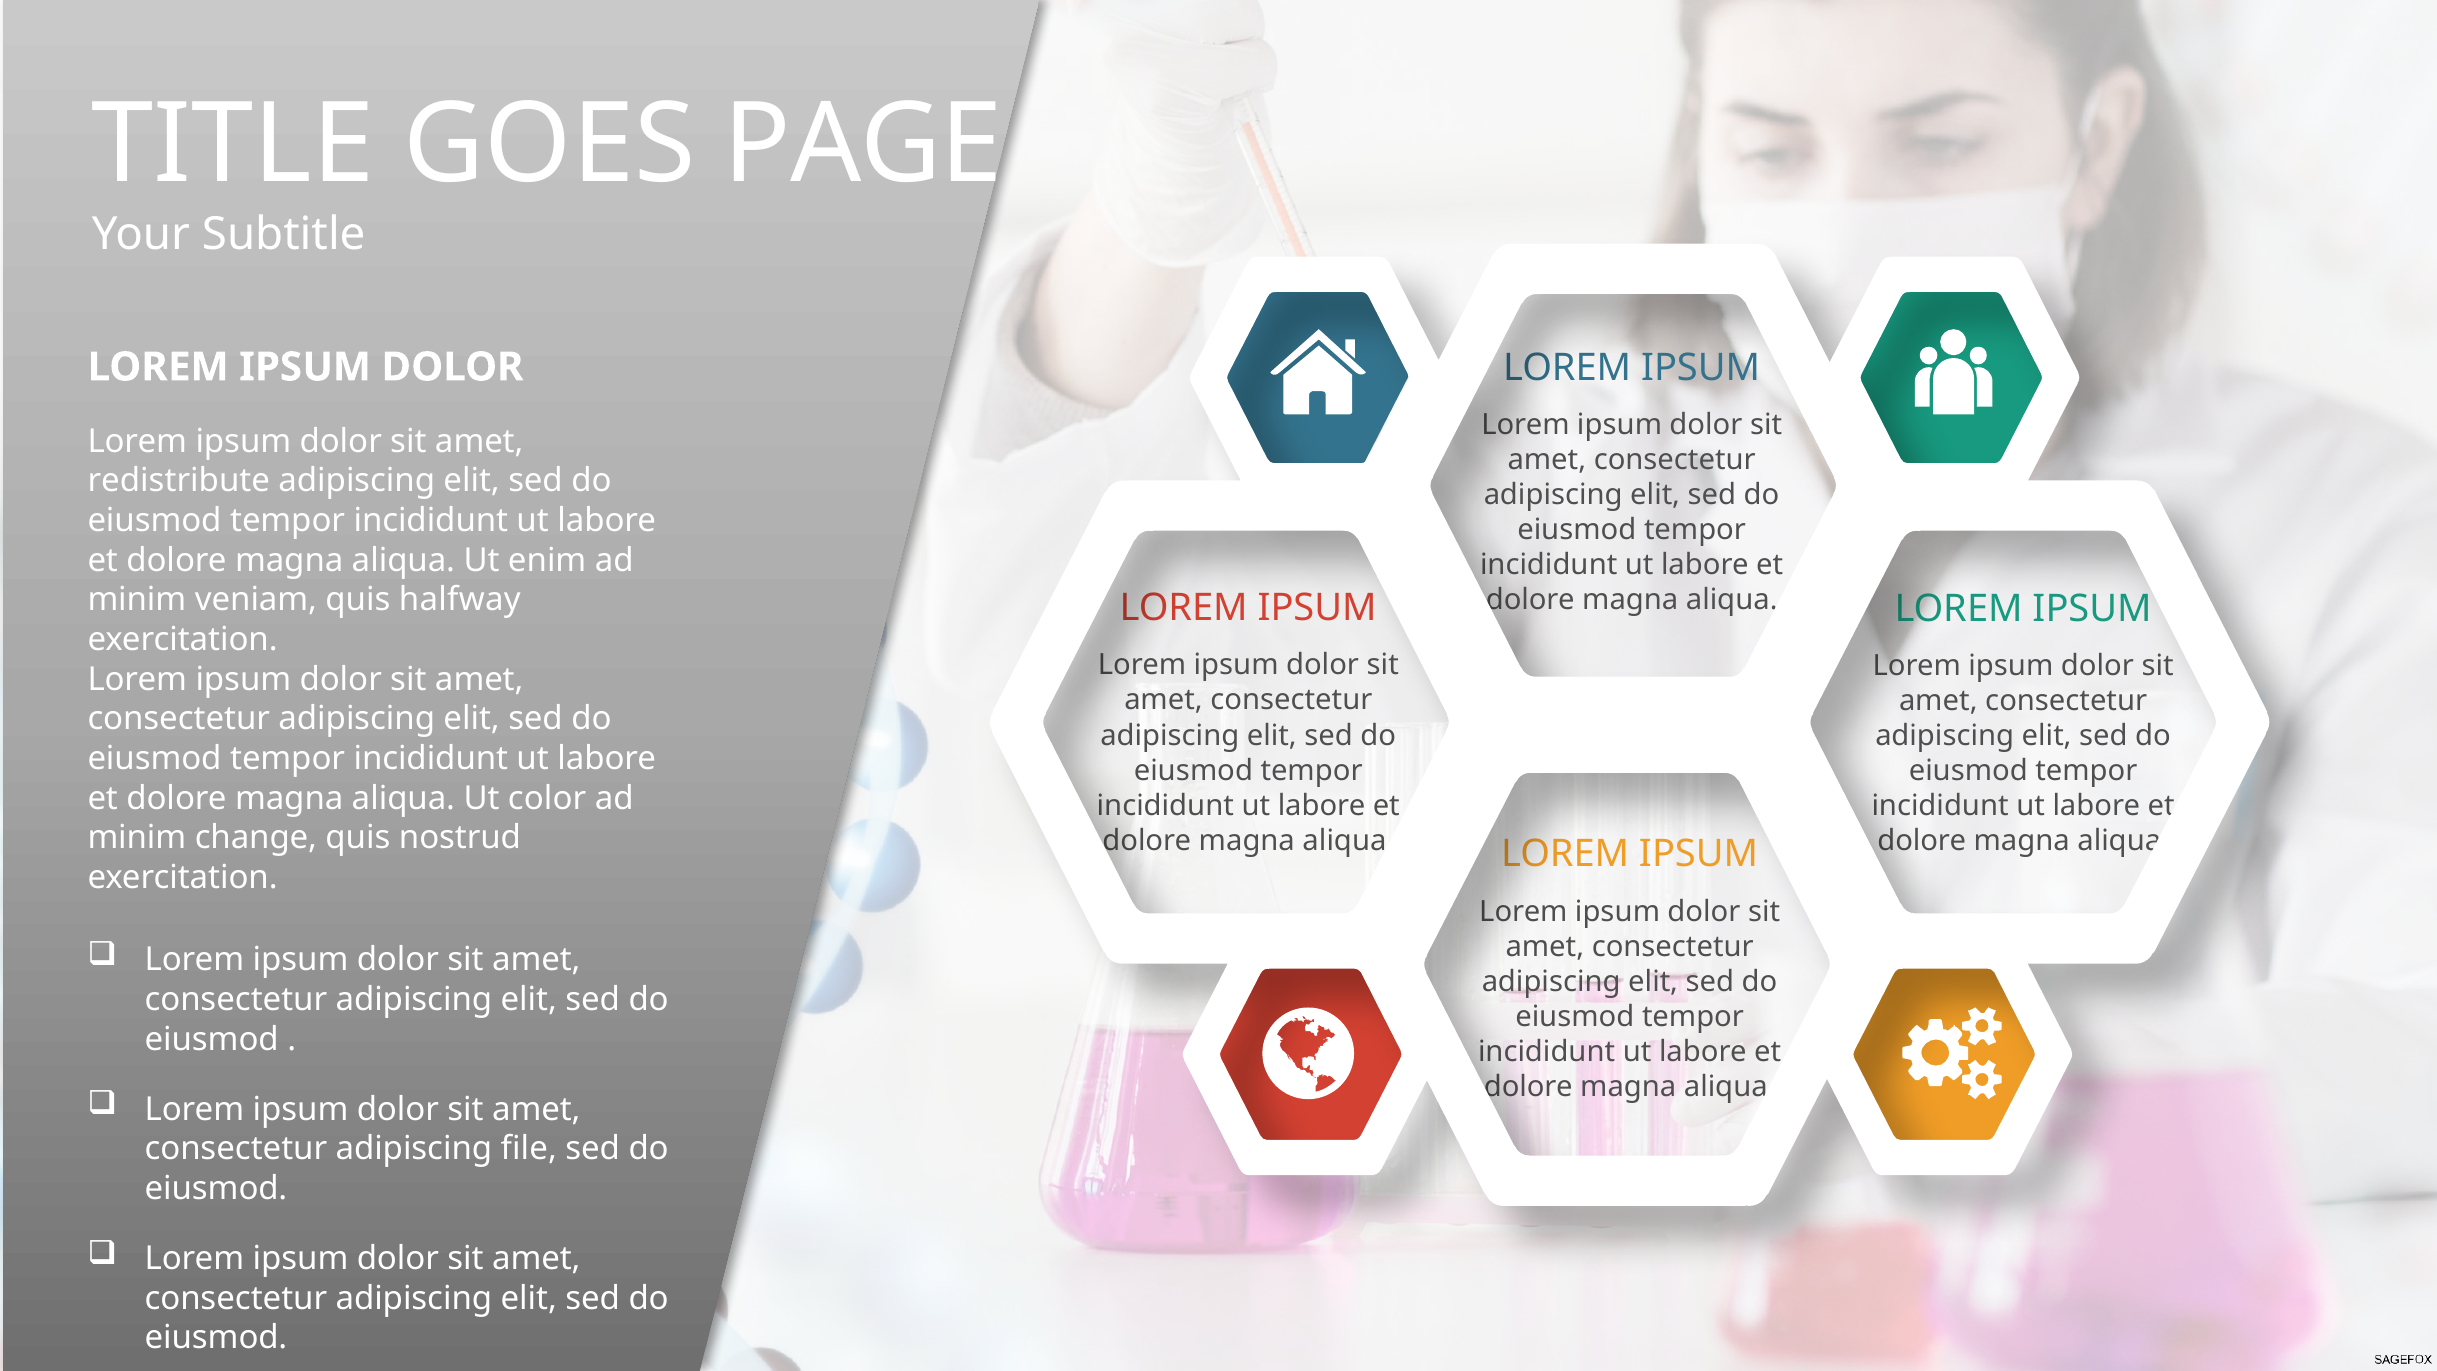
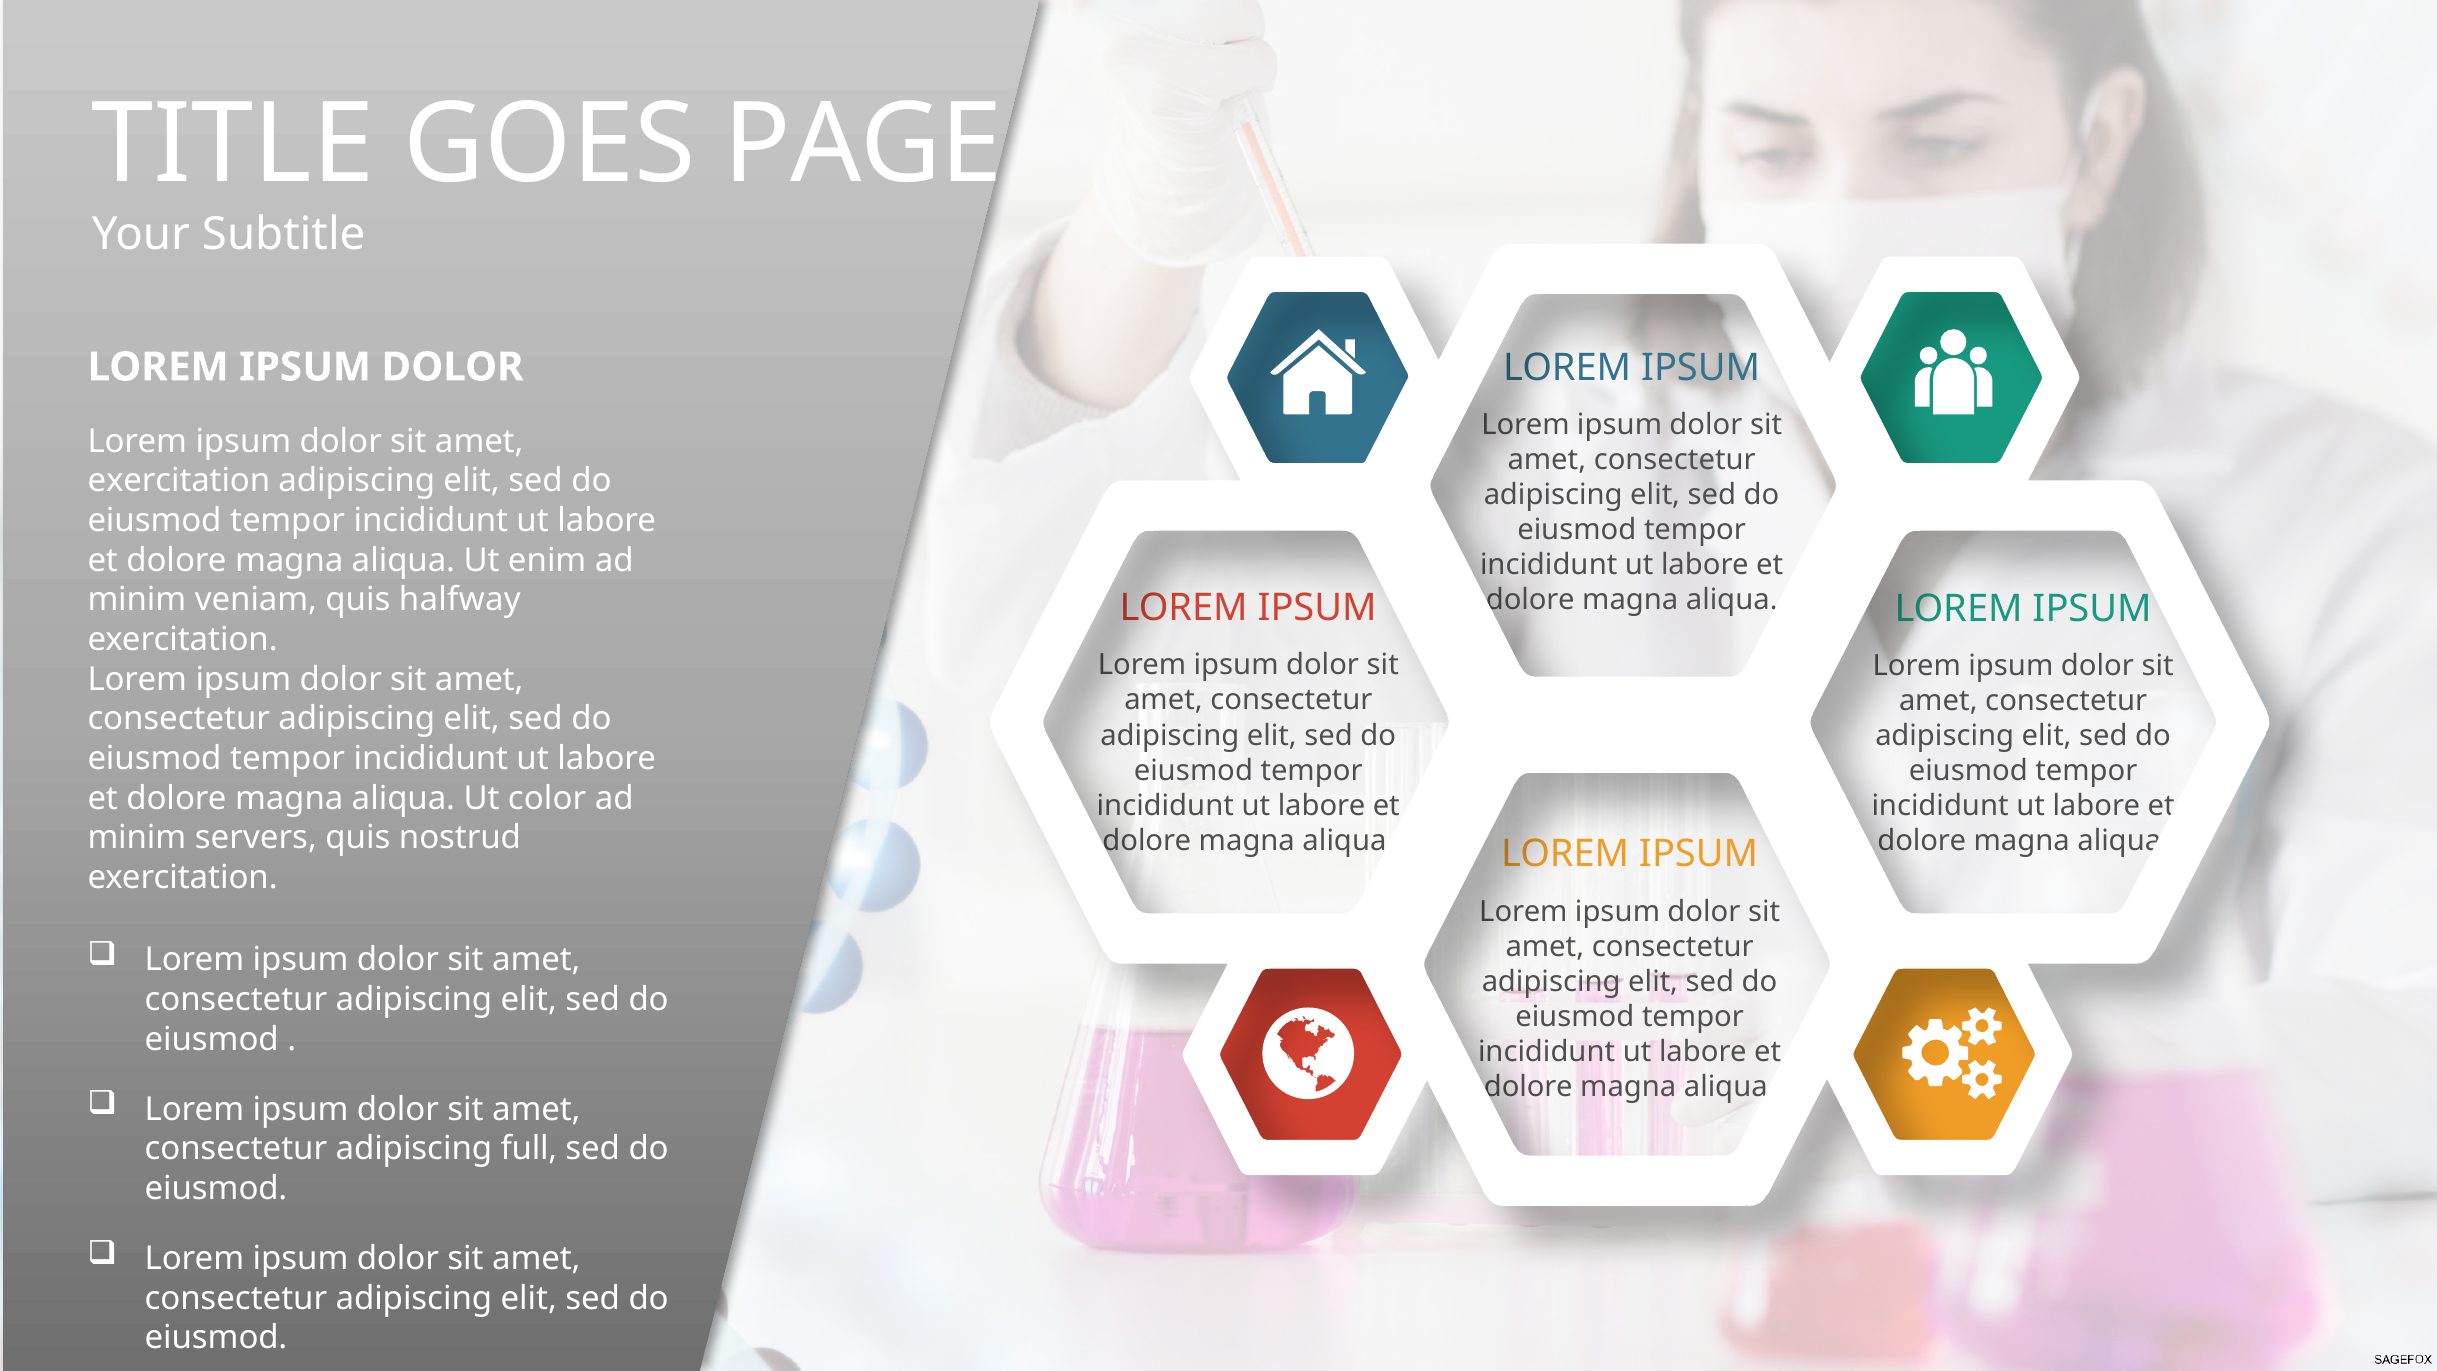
redistribute: redistribute -> exercitation (179, 481)
change: change -> servers (256, 838)
file: file -> full (529, 1149)
